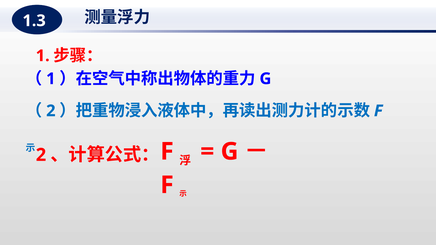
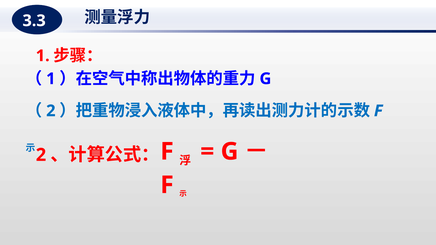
1.3: 1.3 -> 3.3 (34, 21)
